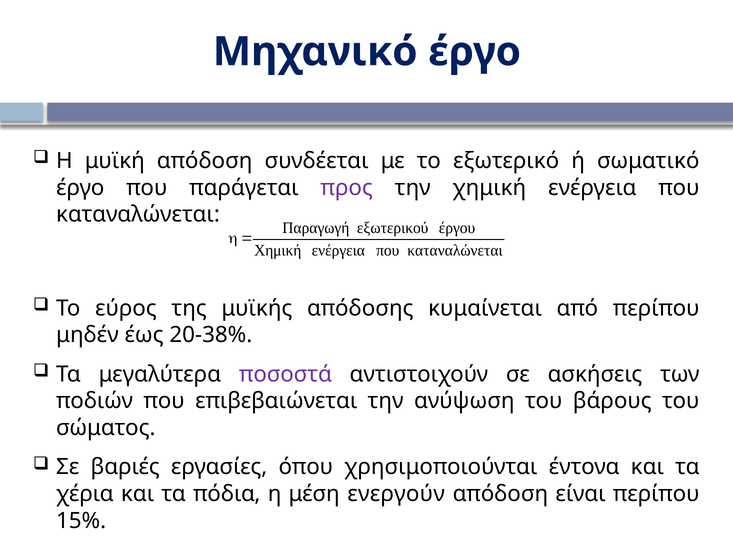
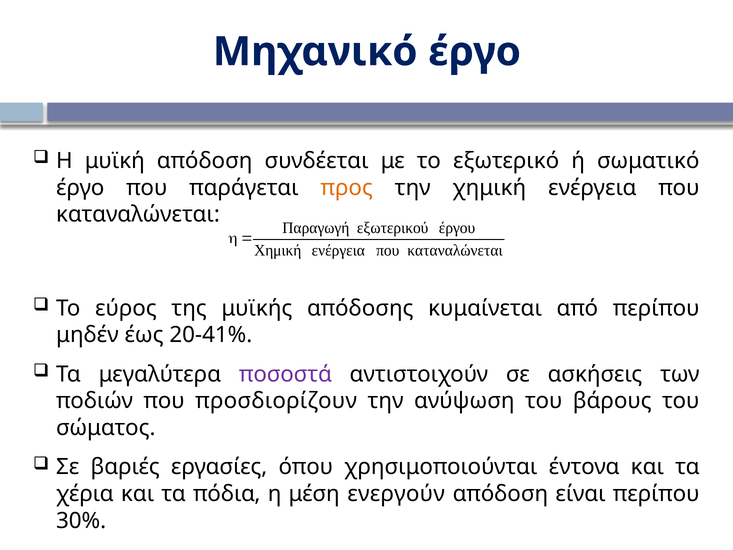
προς colour: purple -> orange (347, 188)
20-38%: 20-38% -> 20-41% (211, 335)
επιβεβαιώνεται: επιβεβαιώνεται -> προσδιορίζουν (276, 401)
15%: 15% -> 30% (81, 521)
